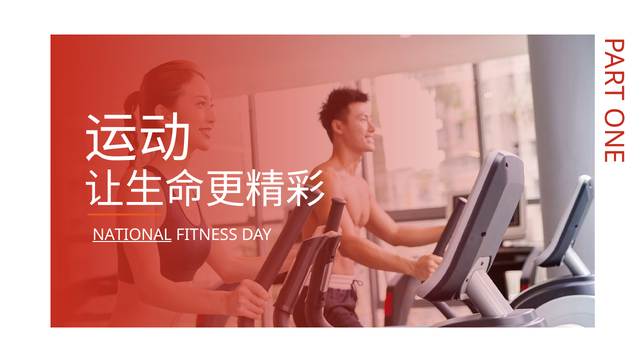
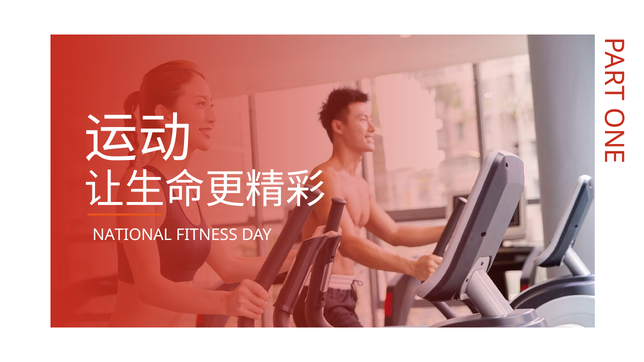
NATIONAL underline: present -> none (132, 235)
